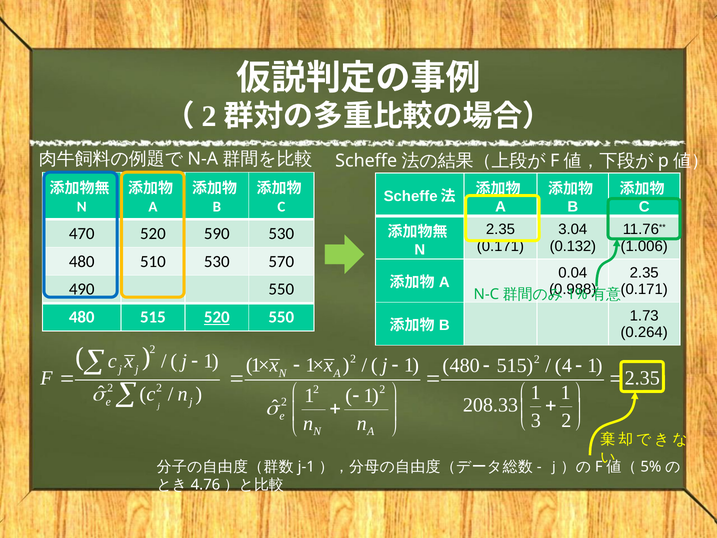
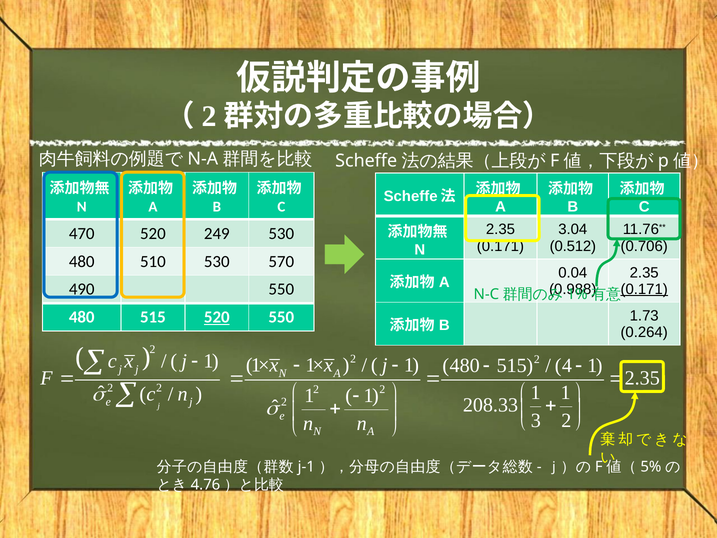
590: 590 -> 249 (217, 233)
0.132: 0.132 -> 0.512 (573, 246)
1.006: 1.006 -> 0.706 (644, 246)
0.171 underline: none -> present (644, 289)
